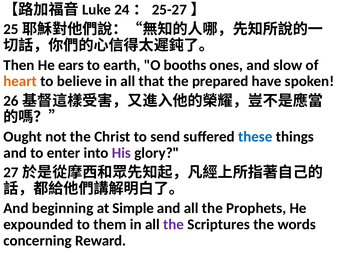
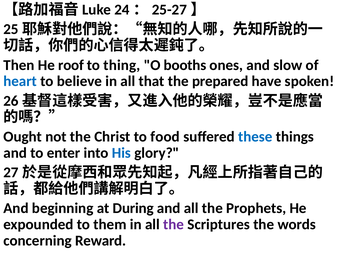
ears: ears -> roof (71, 65)
earth: earth -> thing (122, 65)
heart colour: orange -> blue (20, 81)
send: send -> food (165, 137)
His colour: purple -> blue (121, 153)
Simple: Simple -> During (133, 209)
